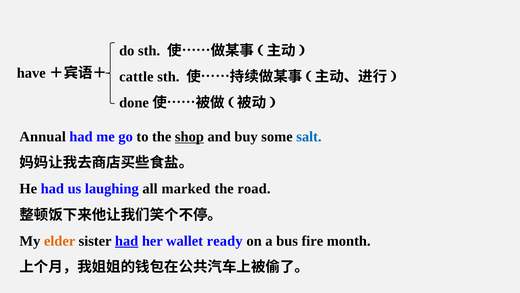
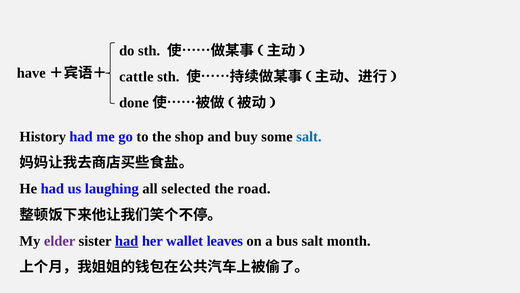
Annual: Annual -> History (43, 137)
shop underline: present -> none (189, 137)
marked: marked -> selected (186, 189)
elder colour: orange -> purple (60, 241)
ready: ready -> leaves (225, 241)
bus fire: fire -> salt (312, 241)
